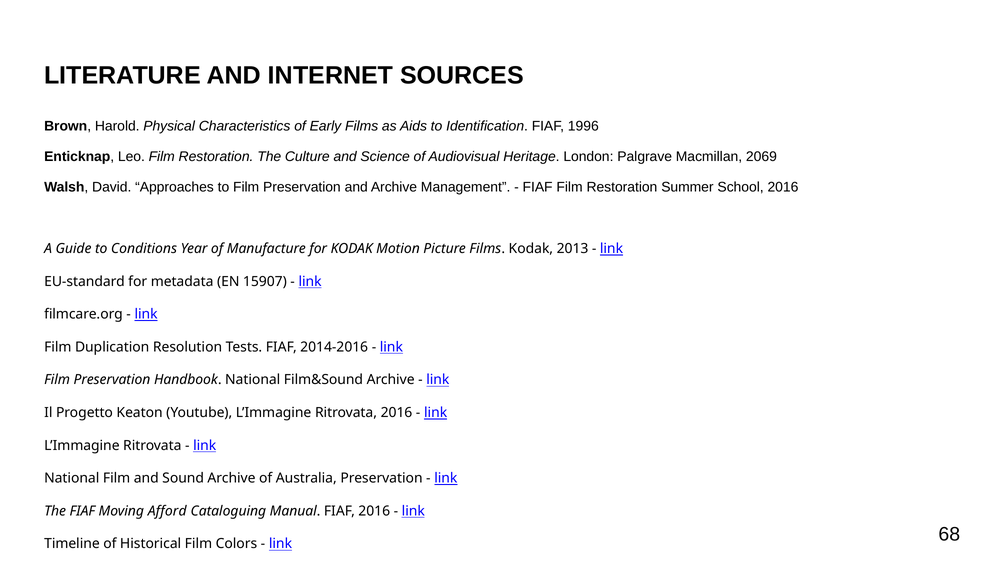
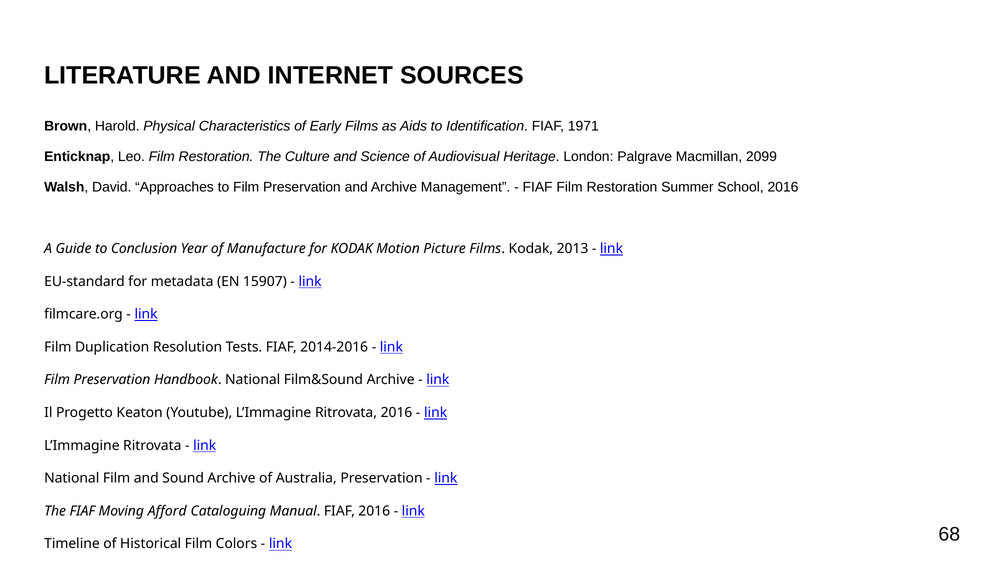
1996: 1996 -> 1971 (583, 126)
2069: 2069 -> 2099 (761, 157)
Conditions: Conditions -> Conclusion (144, 249)
